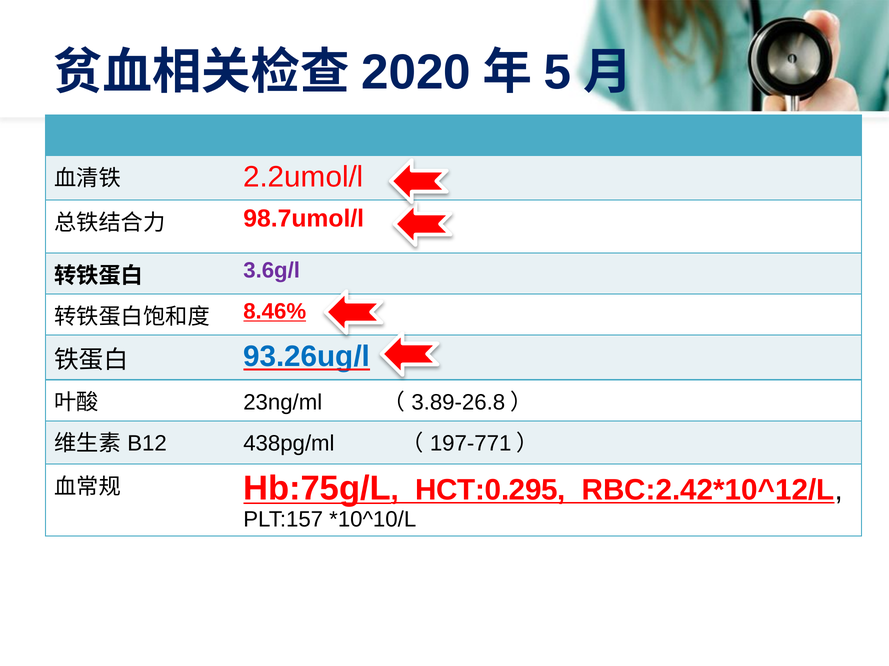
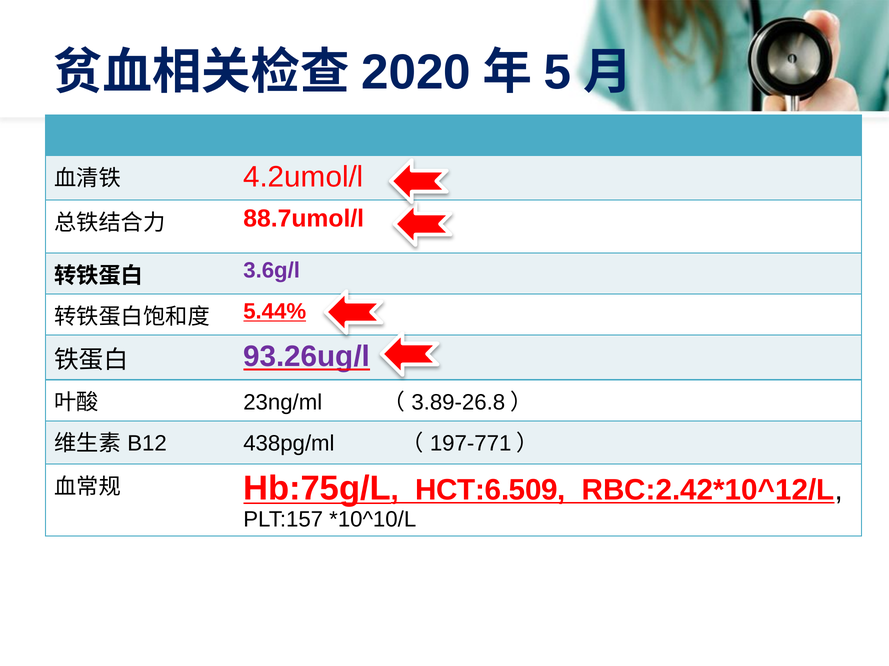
2.2umol/l: 2.2umol/l -> 4.2umol/l (303, 177)
98.7umol/l: 98.7umol/l -> 88.7umol/l (304, 219)
8.46%: 8.46% -> 5.44% (275, 312)
93.26ug/l colour: blue -> purple (307, 357)
HCT:0.295: HCT:0.295 -> HCT:6.509 (490, 490)
